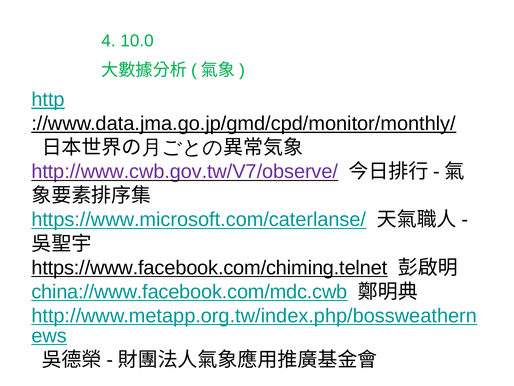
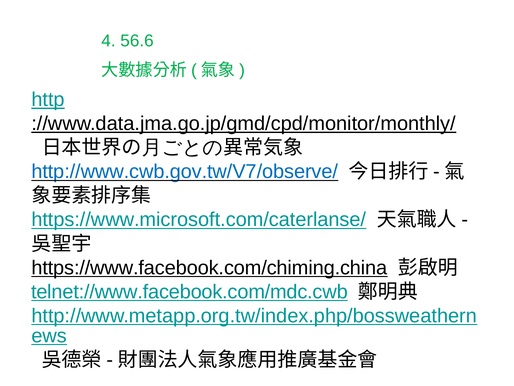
10.0: 10.0 -> 56.6 (137, 41)
http://www.cwb.gov.tw/V7/observe/ colour: purple -> blue (185, 171)
https://www.facebook.com/chiming.telnet: https://www.facebook.com/chiming.telnet -> https://www.facebook.com/chiming.china (209, 267)
china://www.facebook.com/mdc.cwb: china://www.facebook.com/mdc.cwb -> telnet://www.facebook.com/mdc.cwb (189, 291)
